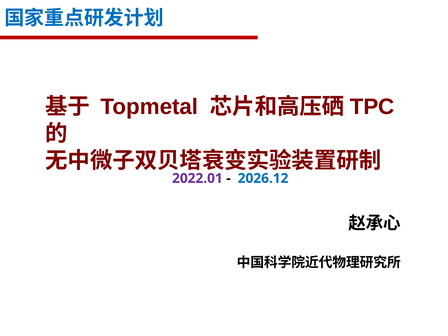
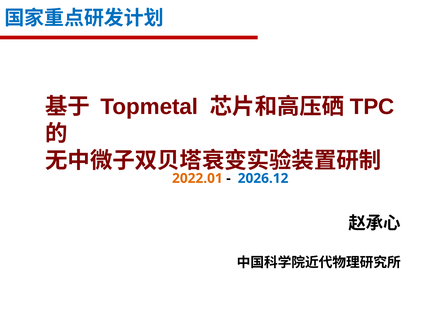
2022.01 colour: purple -> orange (197, 178)
